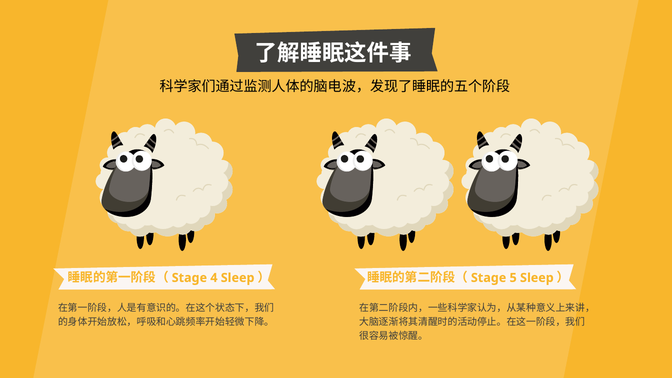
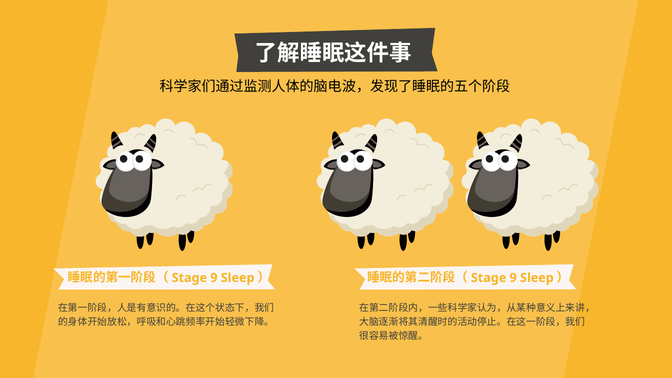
4: 4 -> 9 (214, 278)
5: 5 -> 9 (513, 278)
